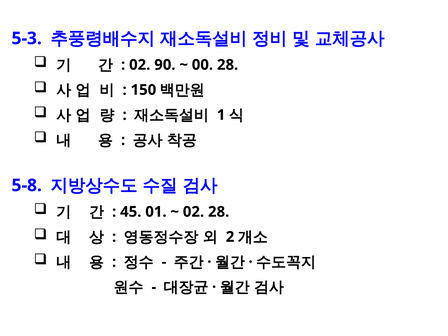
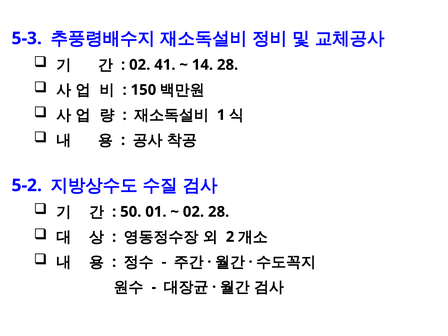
90: 90 -> 41 (165, 65)
00: 00 -> 14 (202, 65)
5-8: 5-8 -> 5-2 (27, 185)
45: 45 -> 50 (131, 212)
